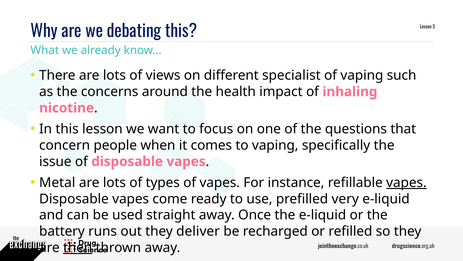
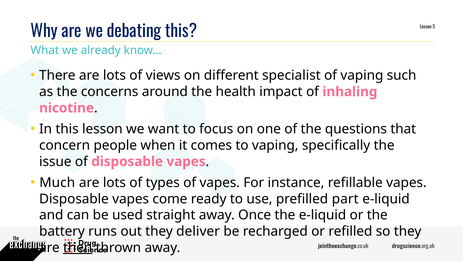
Metal: Metal -> Much (57, 182)
vapes underline: present -> none (406, 182)
very: very -> part (345, 198)
